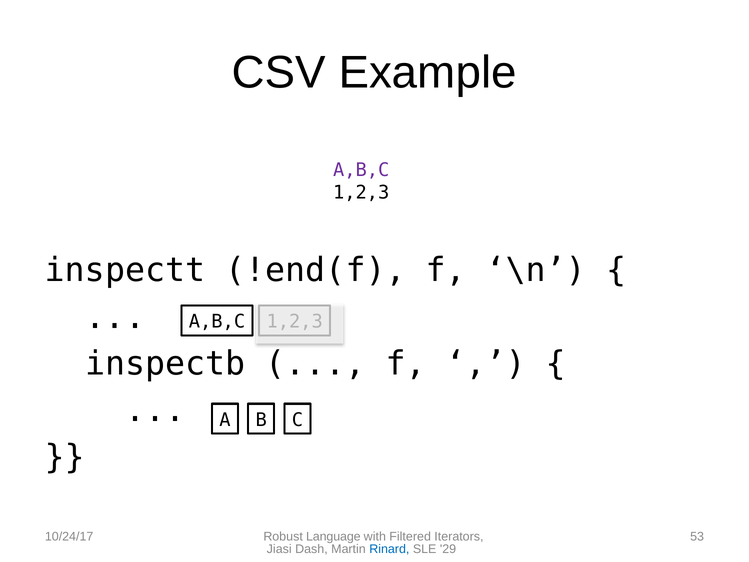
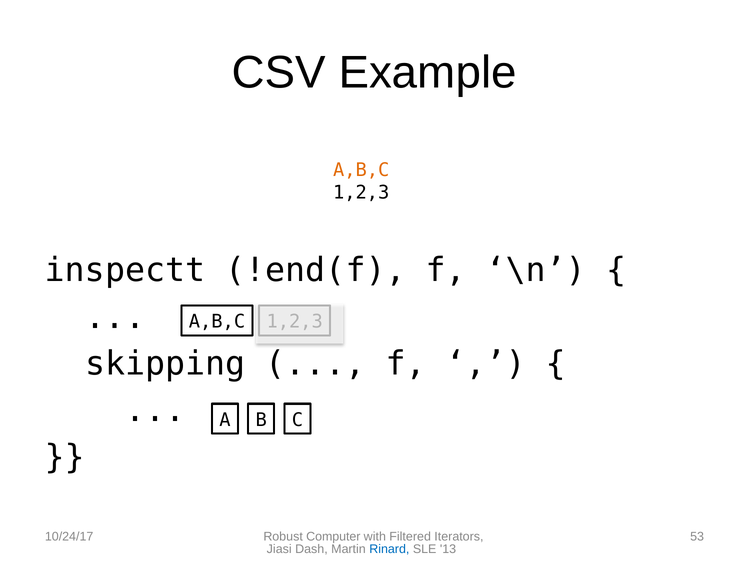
A,B,C colour: purple -> orange (361, 170)
inspectb: inspectb -> skipping (165, 364)
Language: Language -> Computer (333, 536)
29: 29 -> 13 (448, 549)
